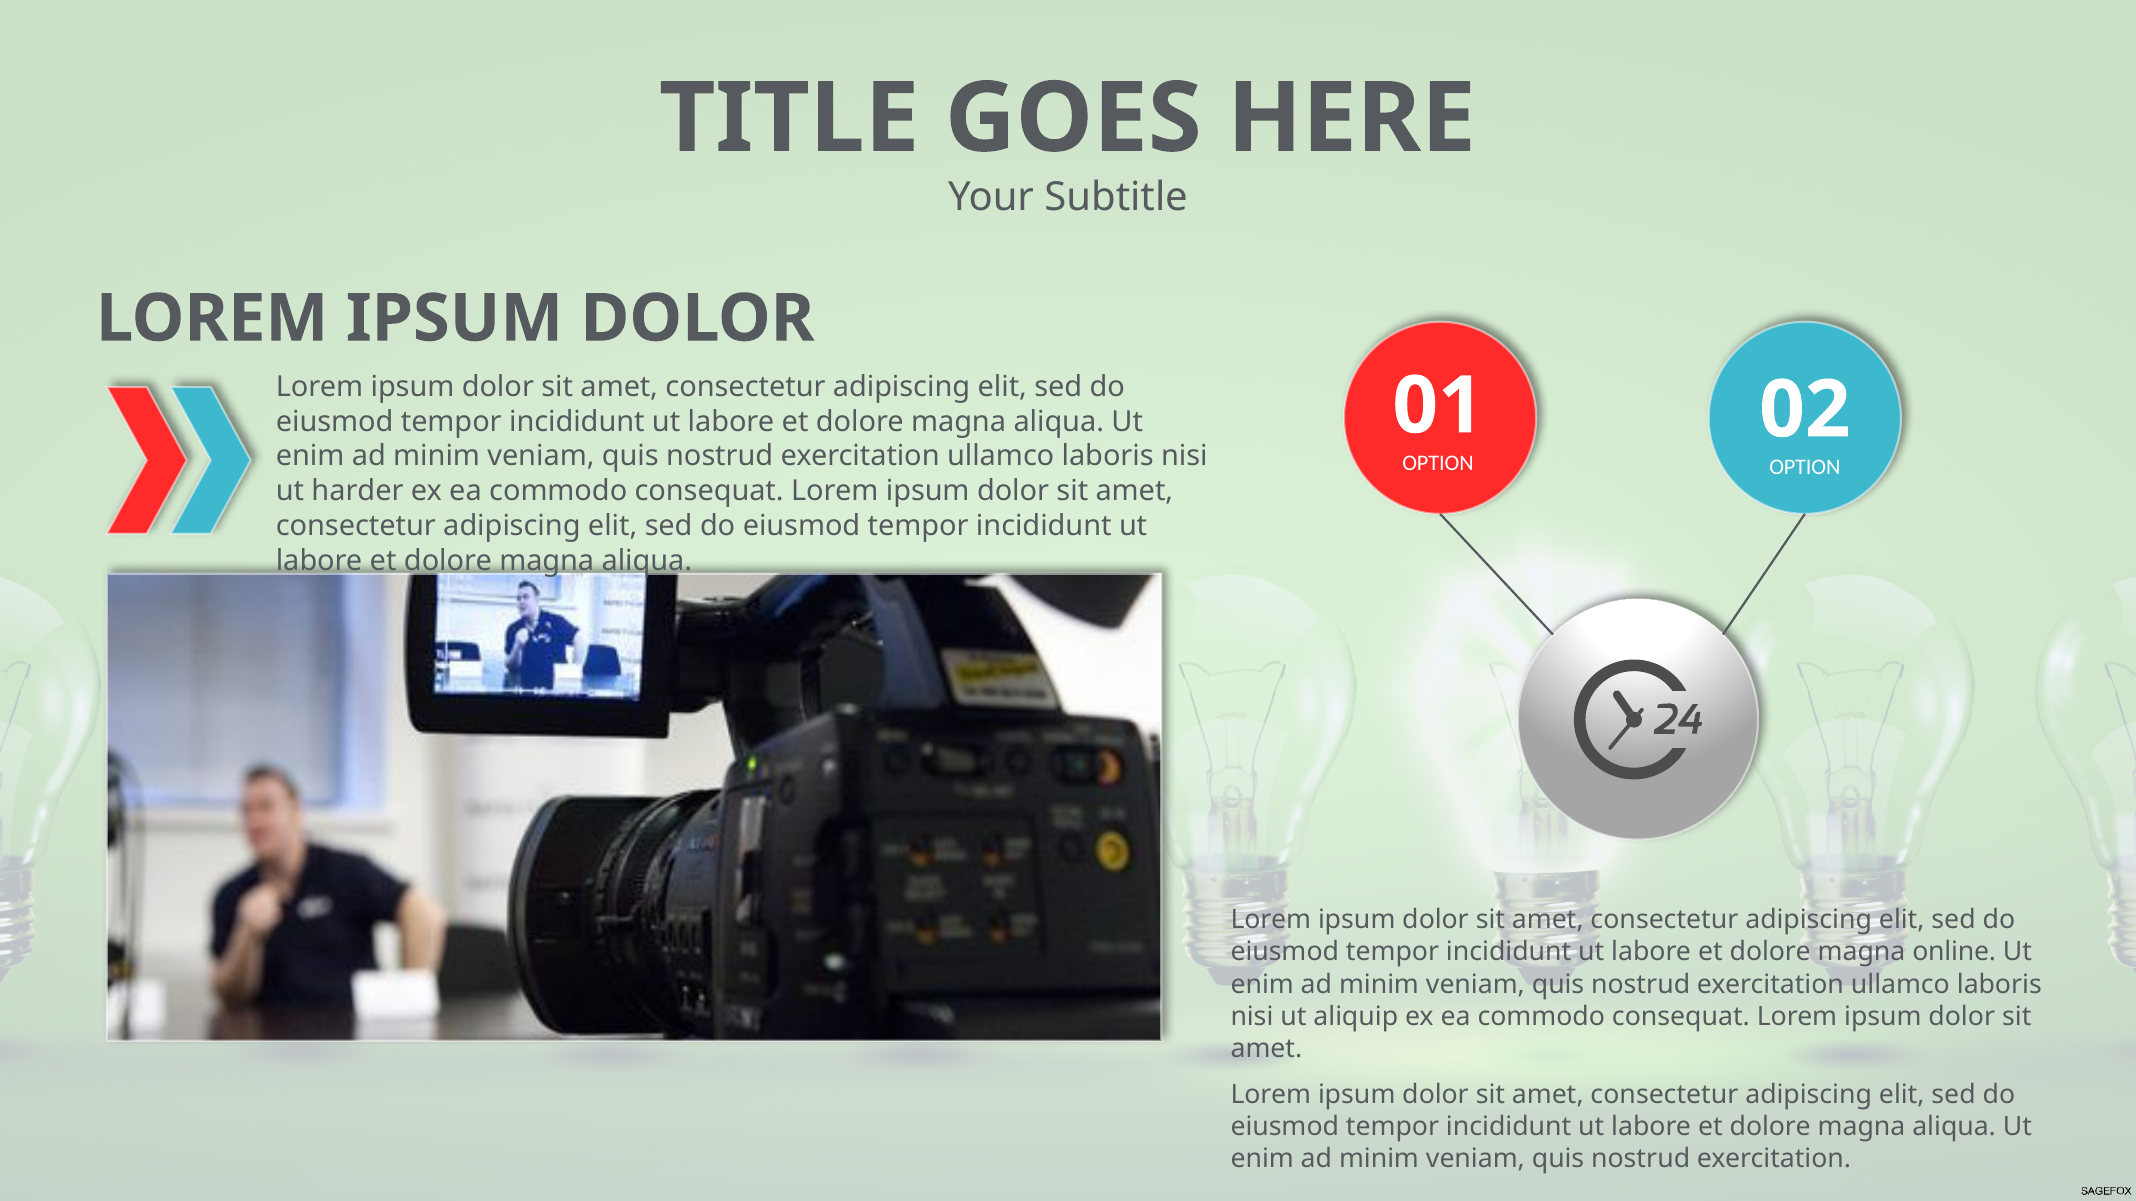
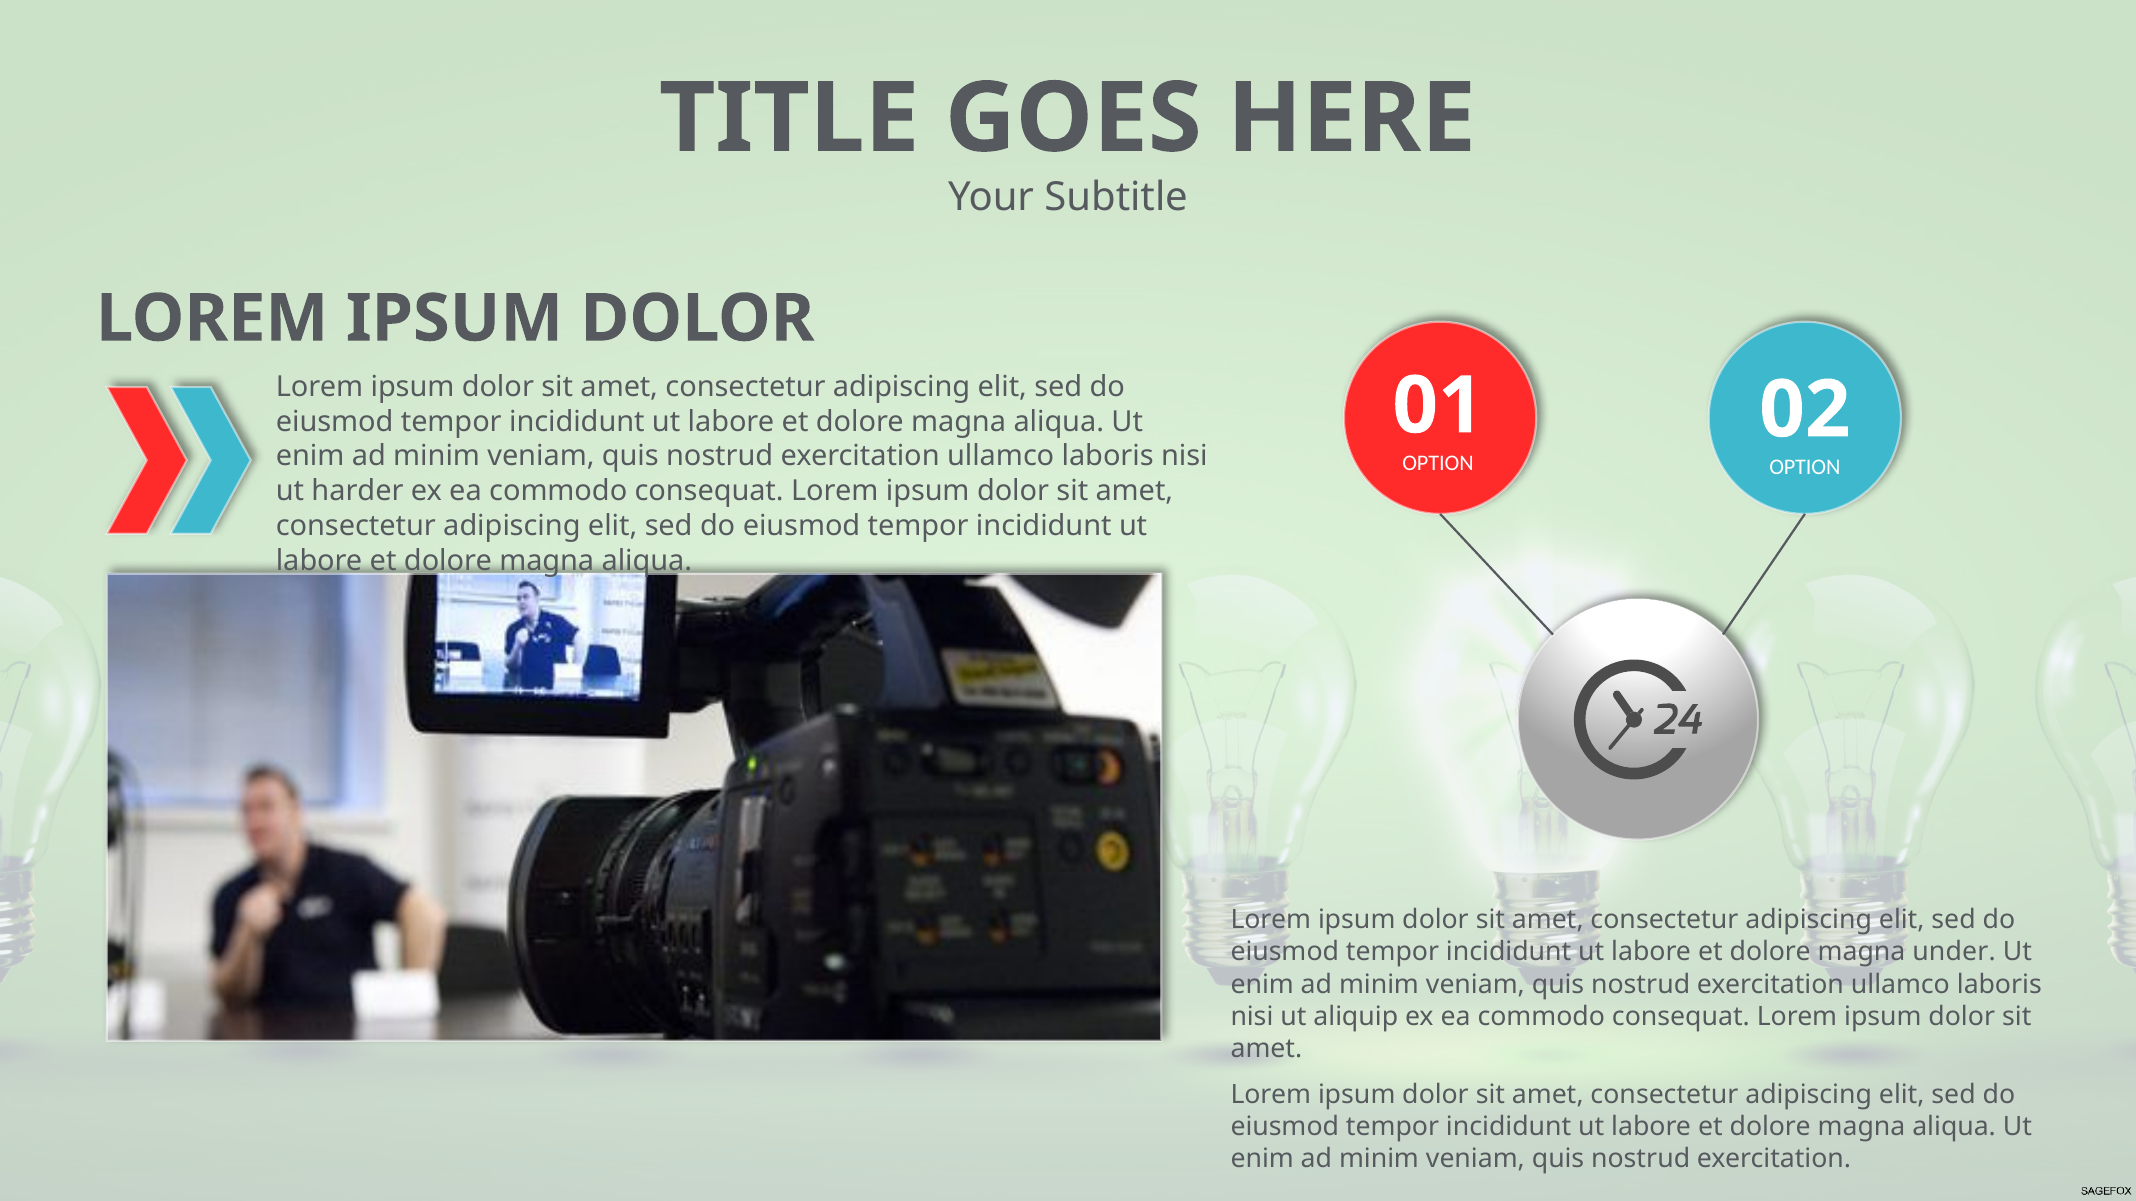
online: online -> under (1954, 953)
